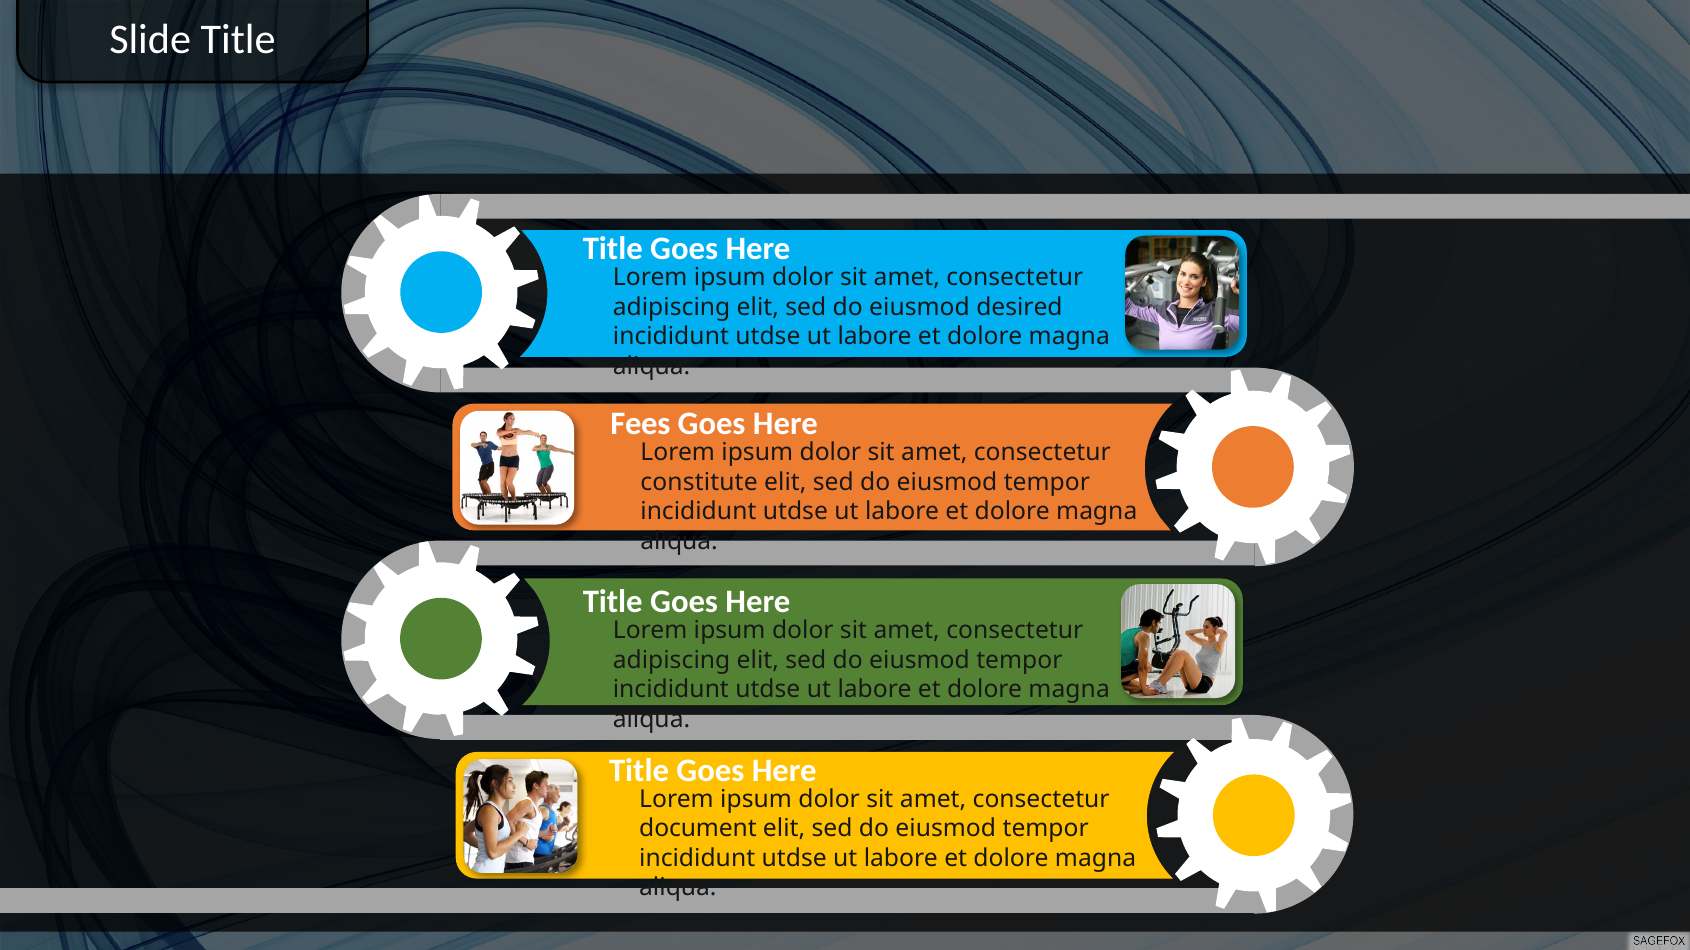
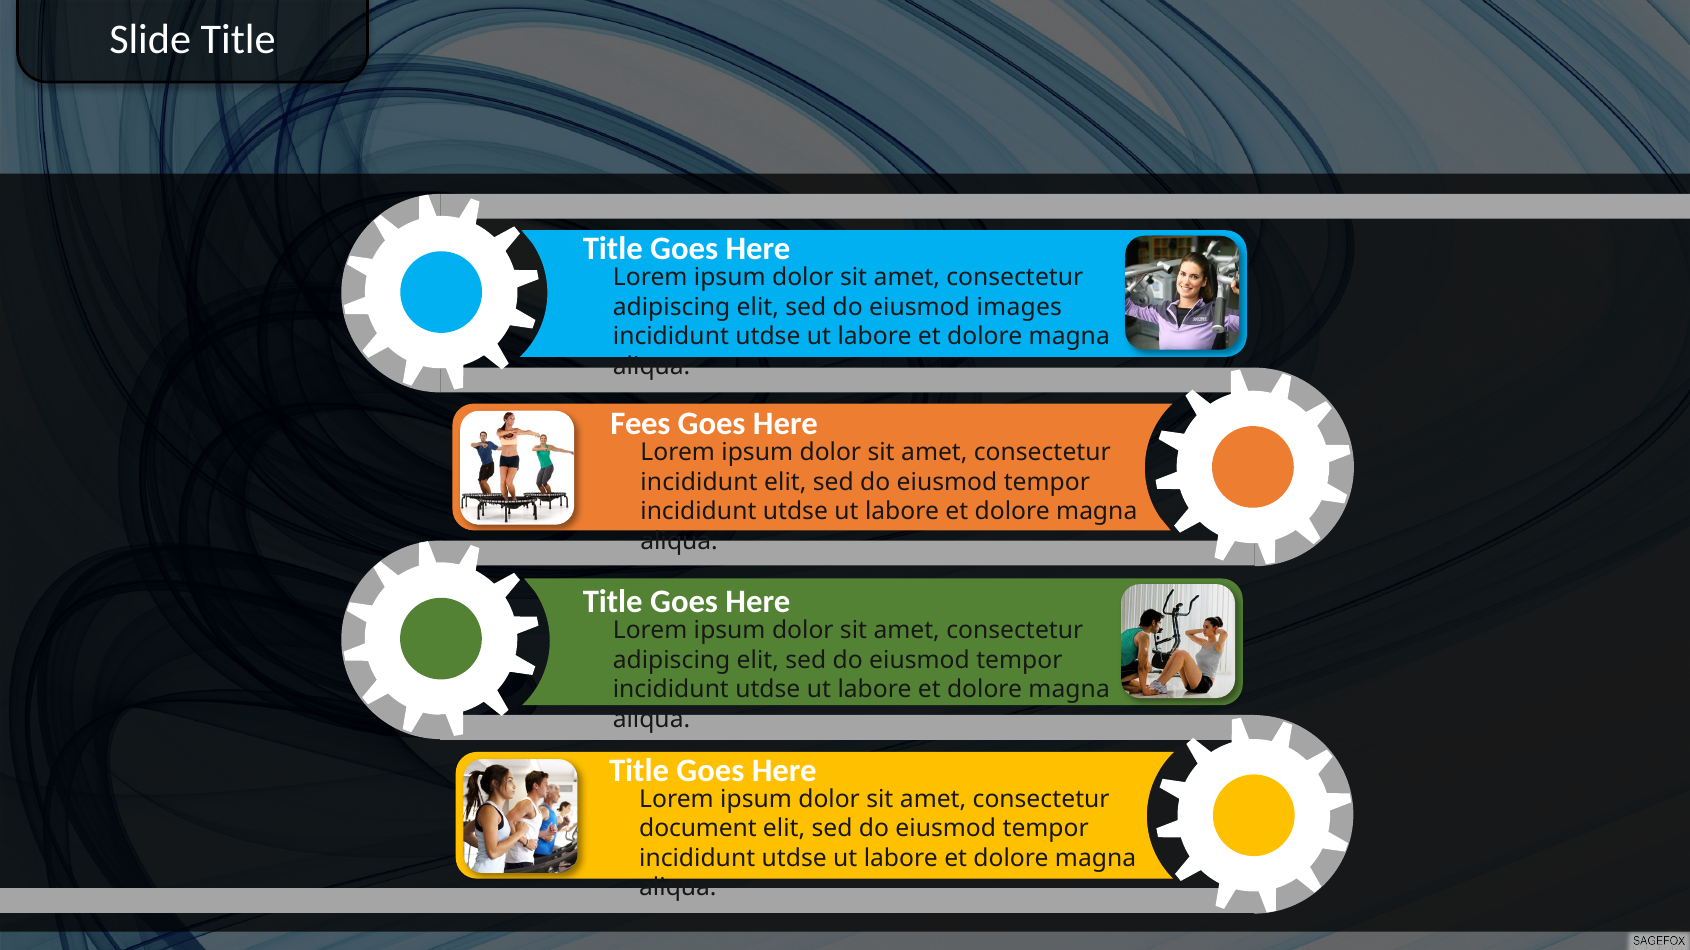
desired: desired -> images (1019, 307)
constitute: constitute -> incididunt (699, 482)
